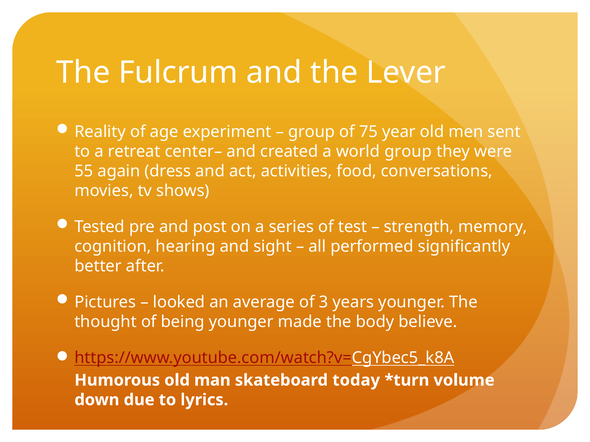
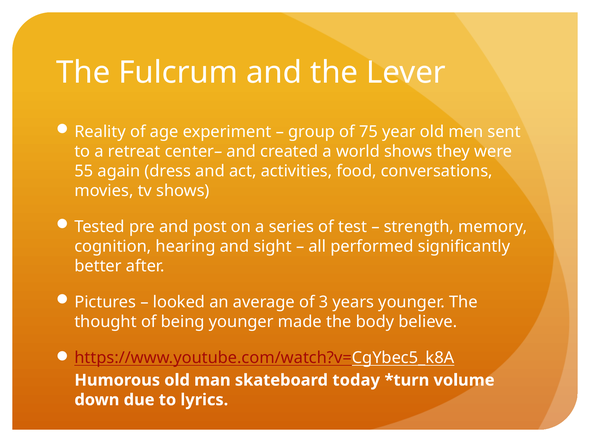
world group: group -> shows (408, 152)
